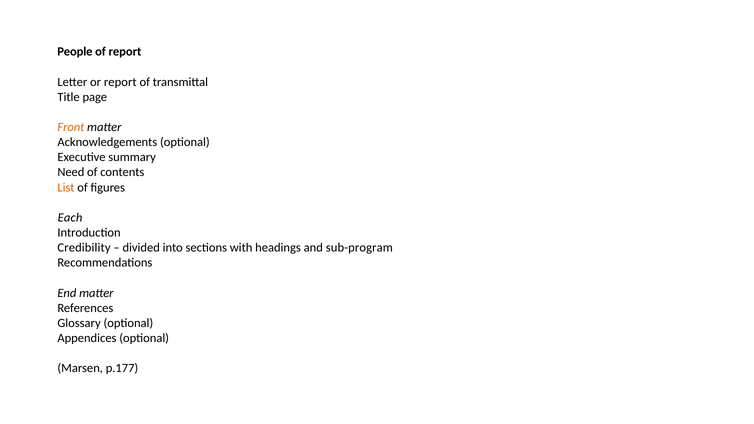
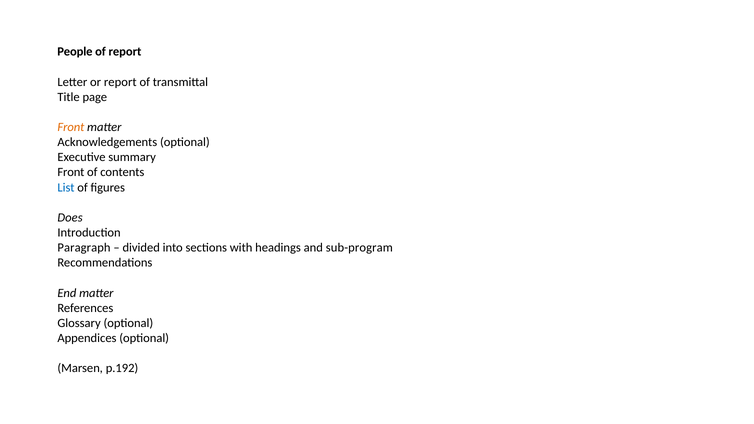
Need: Need -> Front (71, 172)
List colour: orange -> blue (66, 187)
Each: Each -> Does (70, 218)
Credibility: Credibility -> Paragraph (84, 248)
p.177: p.177 -> p.192 (122, 368)
